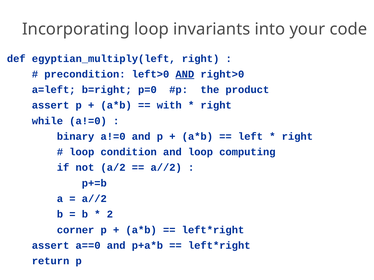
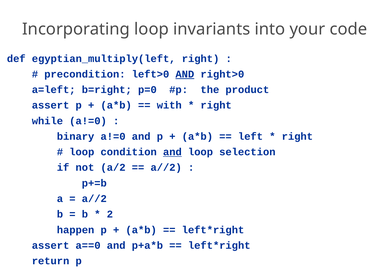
and underline: none -> present (172, 152)
computing: computing -> selection (247, 152)
corner: corner -> happen (76, 230)
